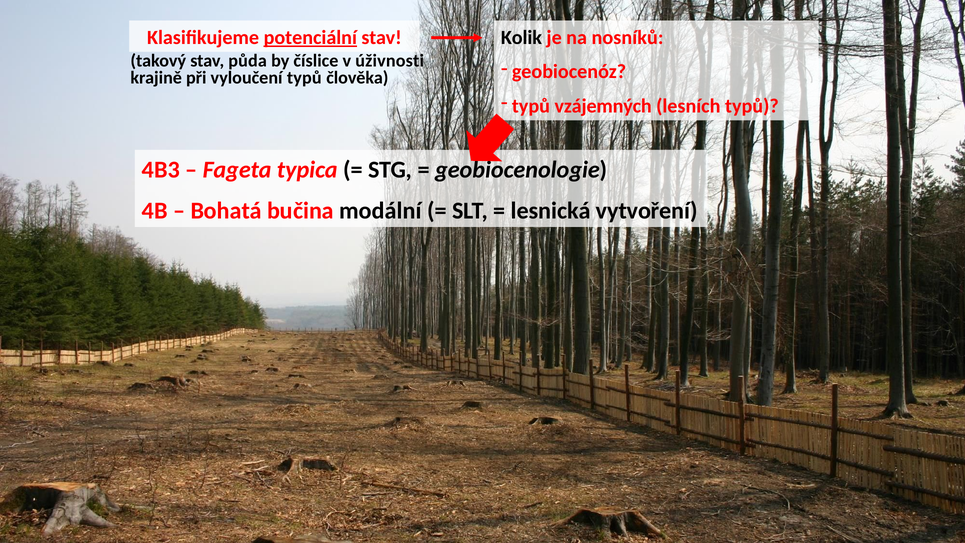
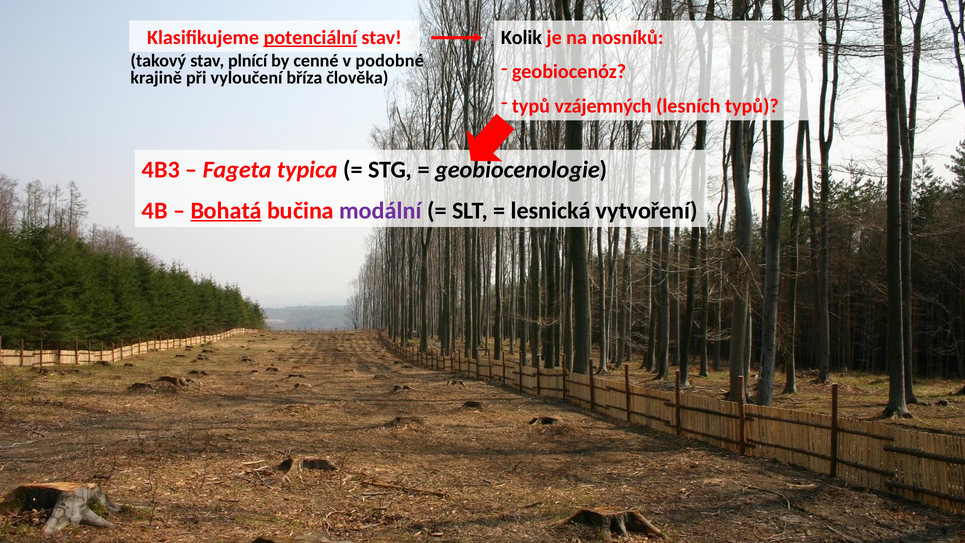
půda: půda -> plnící (248, 61)
číslice: číslice -> cenné (316, 61)
úživnosti: úživnosti -> podobné (390, 61)
vyloučení typů: typů -> bříza (304, 78)
Bohatá underline: none -> present (226, 210)
modální colour: black -> purple (380, 210)
